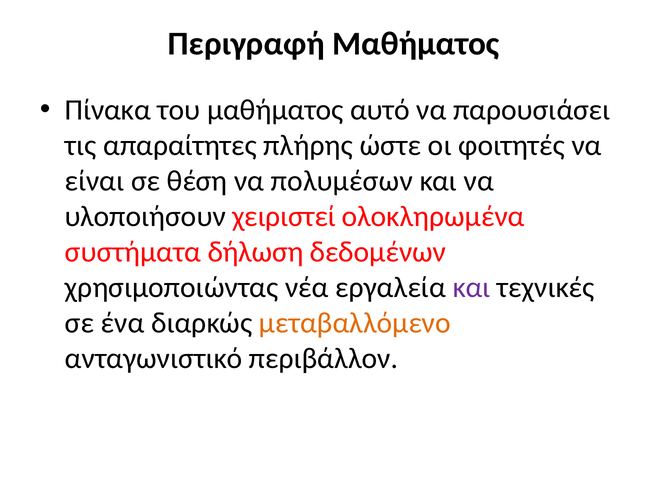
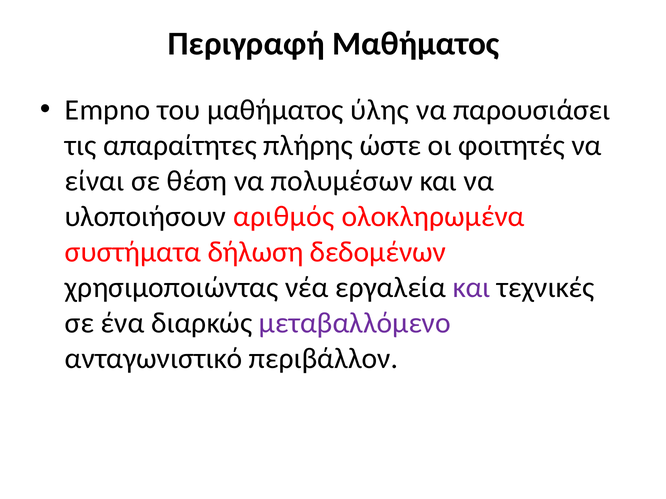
Πίνακα: Πίνακα -> Empno (108, 110)
αυτό: αυτό -> ύλης (380, 110)
χειριστεί: χειριστεί -> αριθμός (284, 217)
μεταβαλλόμενο colour: orange -> purple (355, 323)
